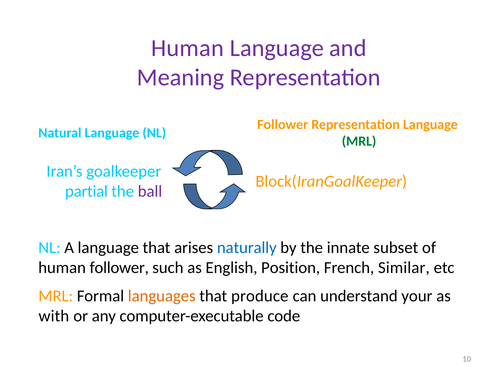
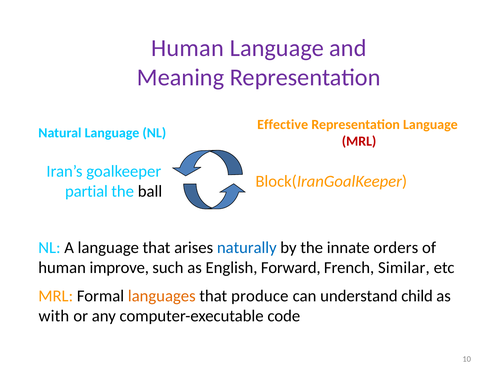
Follower: Follower -> Effective (283, 125)
MRL colour: green -> red (359, 141)
ball colour: purple -> black (150, 191)
subset: subset -> orders (396, 247)
human follower: follower -> improve (119, 267)
Position: Position -> Forward (291, 267)
your: your -> child (417, 296)
